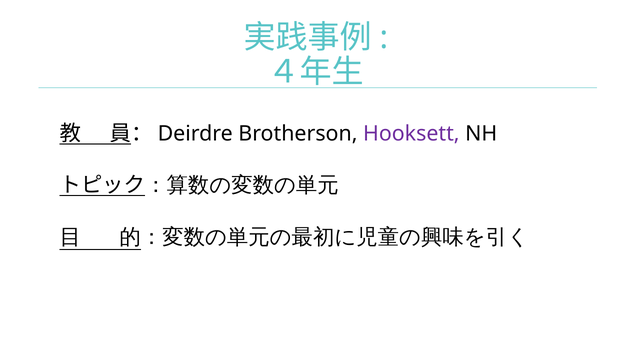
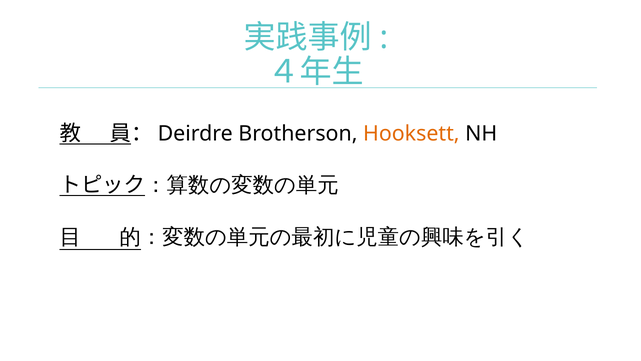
Hooksett colour: purple -> orange (411, 133)
